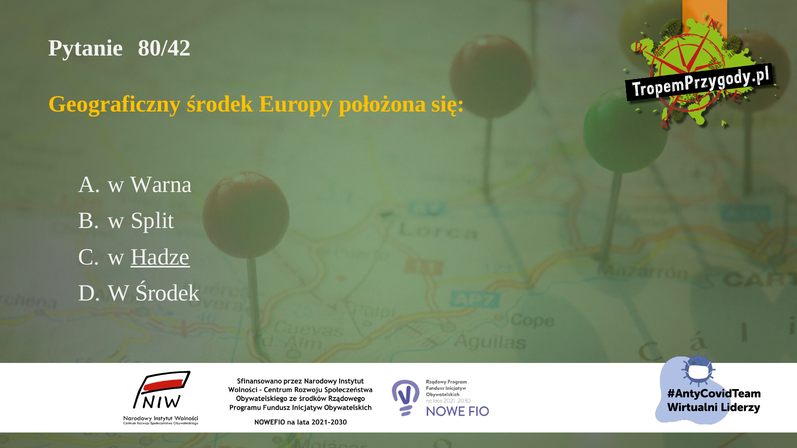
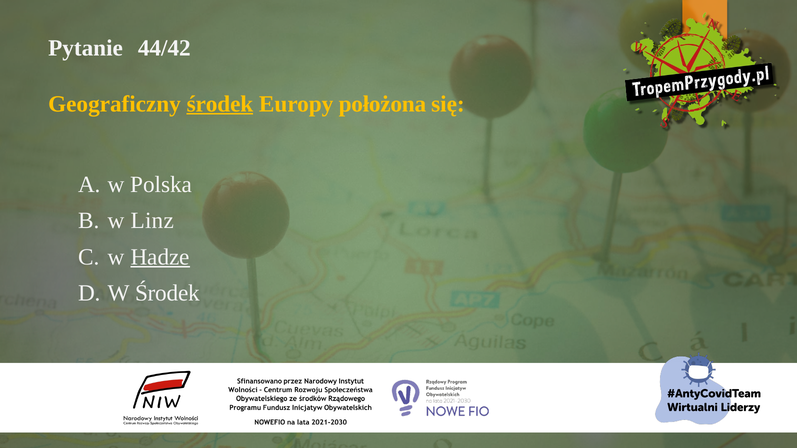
80/42: 80/42 -> 44/42 (164, 48)
środek underline: none -> present (220, 104)
Warna: Warna -> Polska (161, 185)
Split: Split -> Linz (152, 221)
